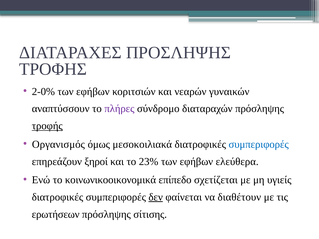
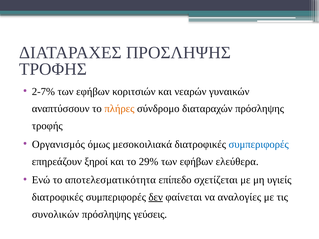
2-0%: 2-0% -> 2-7% (43, 92)
πλήρες colour: purple -> orange (119, 109)
τροφής underline: present -> none (47, 126)
23%: 23% -> 29% (149, 162)
κοινωνικοοικονομικά: κοινωνικοοικονομικά -> αποτελεσματικότητα (110, 180)
διαθέτουν: διαθέτουν -> αναλογίες (239, 197)
ερωτήσεων: ερωτήσεων -> συνολικών (56, 215)
σίτισης: σίτισης -> γεύσεις (150, 215)
